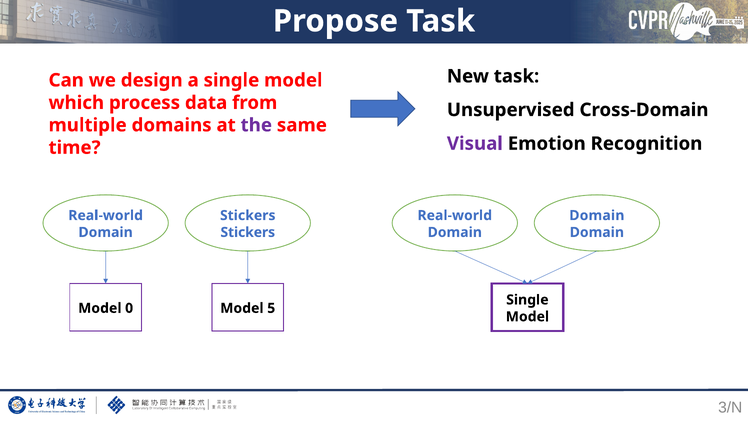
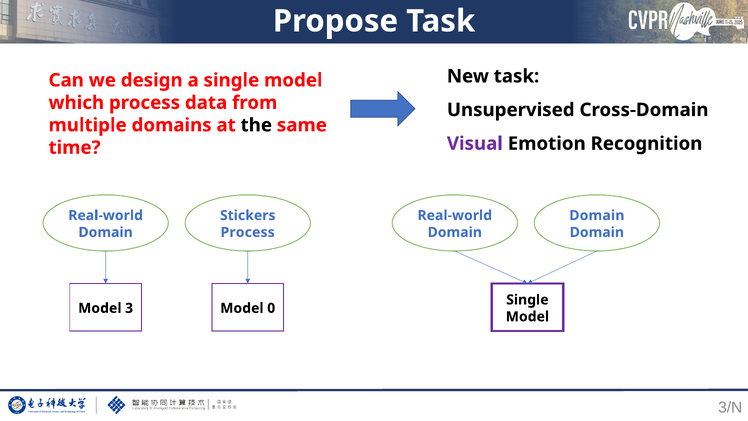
the colour: purple -> black (256, 125)
Stickers: Stickers -> Process (248, 232)
0: 0 -> 3 (129, 308)
5: 5 -> 0 (271, 308)
